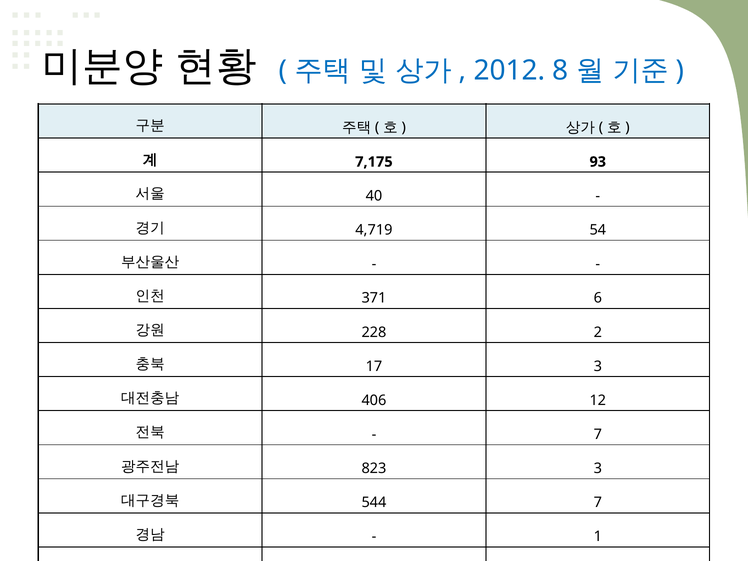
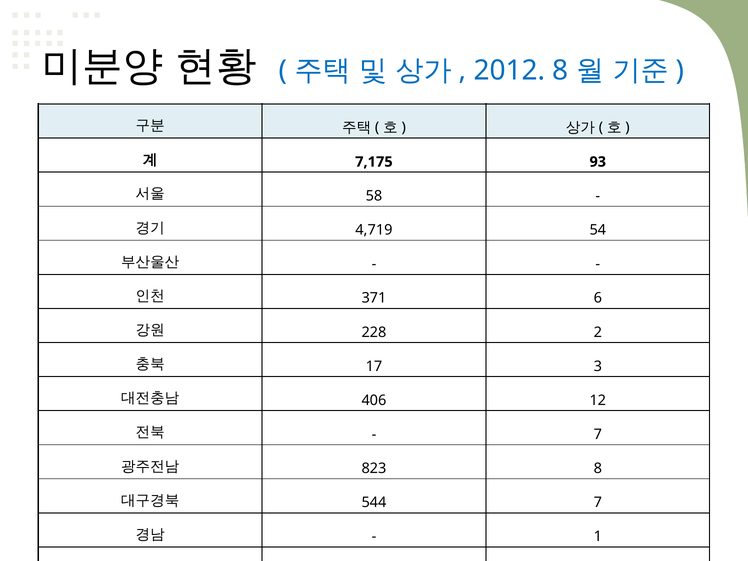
40: 40 -> 58 (374, 196)
823 3: 3 -> 8 (598, 469)
